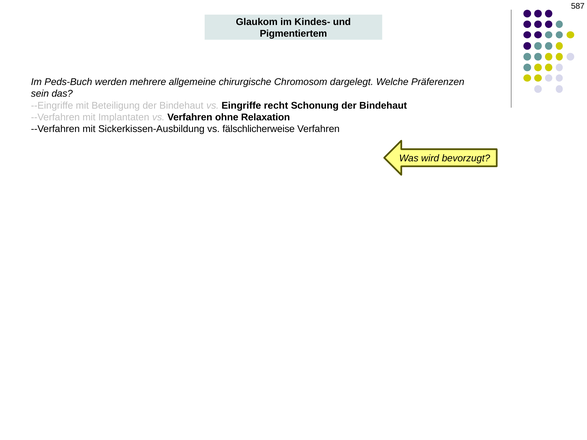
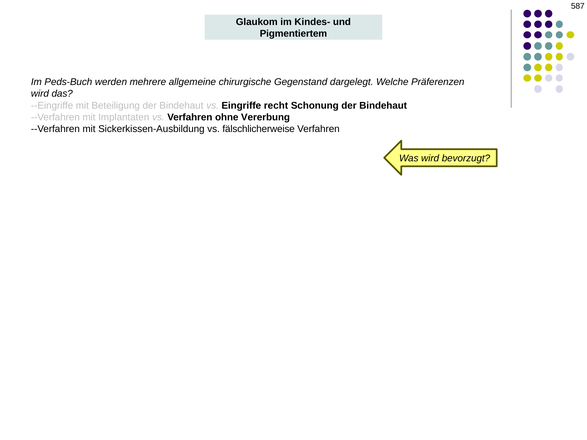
Chromosom: Chromosom -> Gegenstand (301, 82)
sein: sein -> wird (40, 94)
Relaxation: Relaxation -> Vererbung (266, 117)
